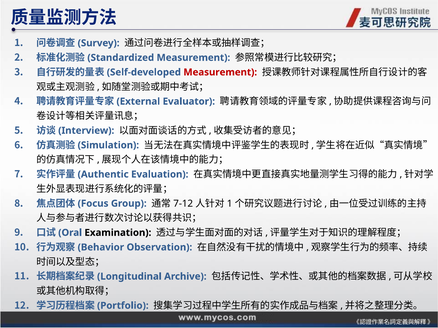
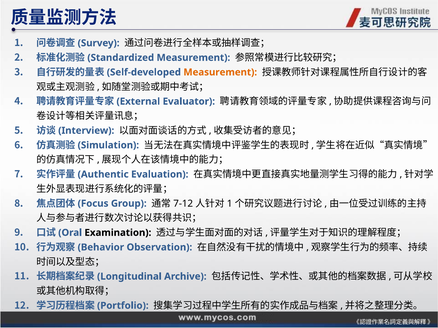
Measurement colour: red -> orange (220, 72)
